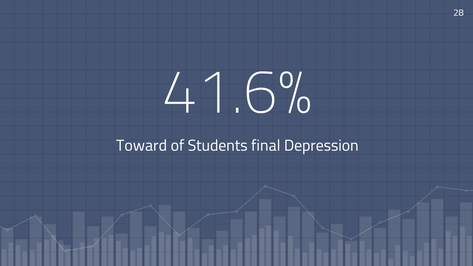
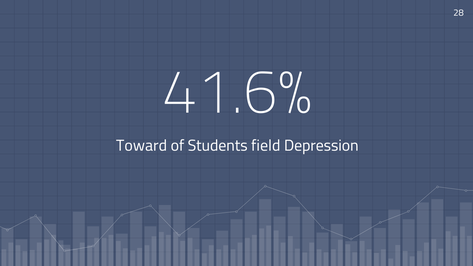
final: final -> field (266, 146)
